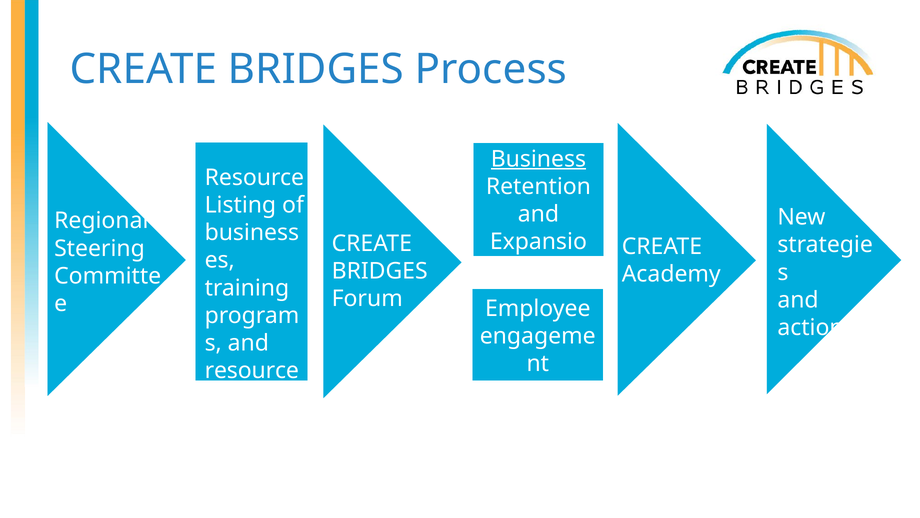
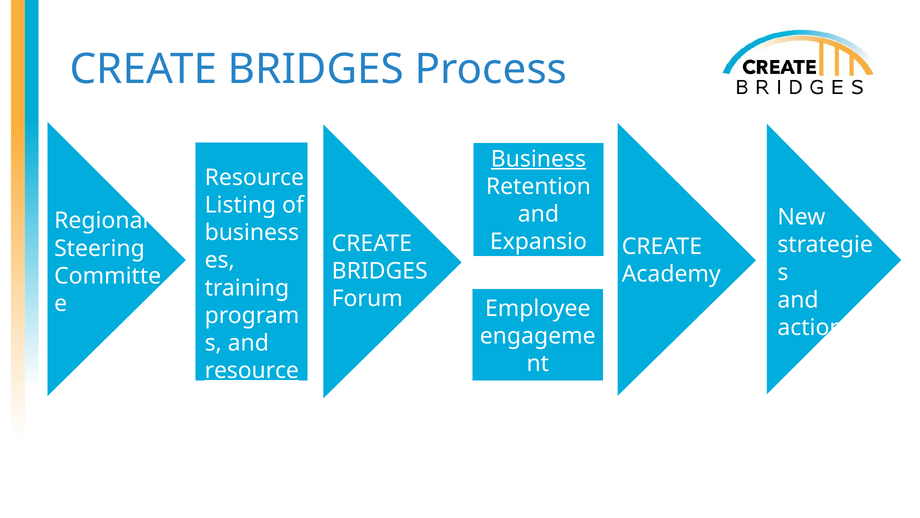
resource underline: none -> present (252, 370)
